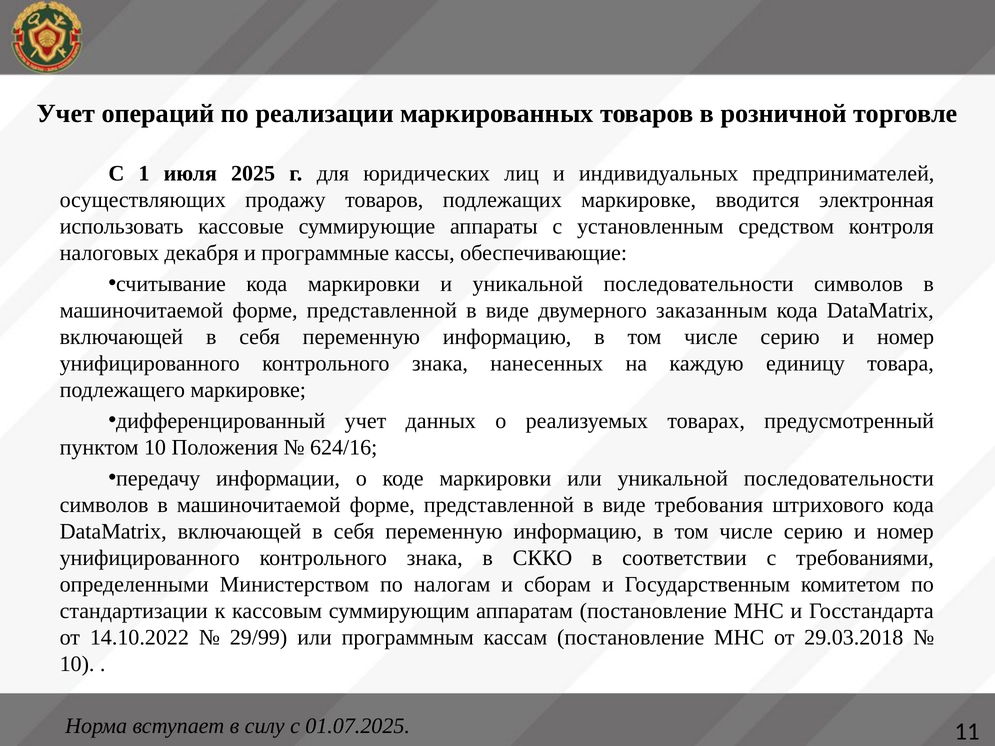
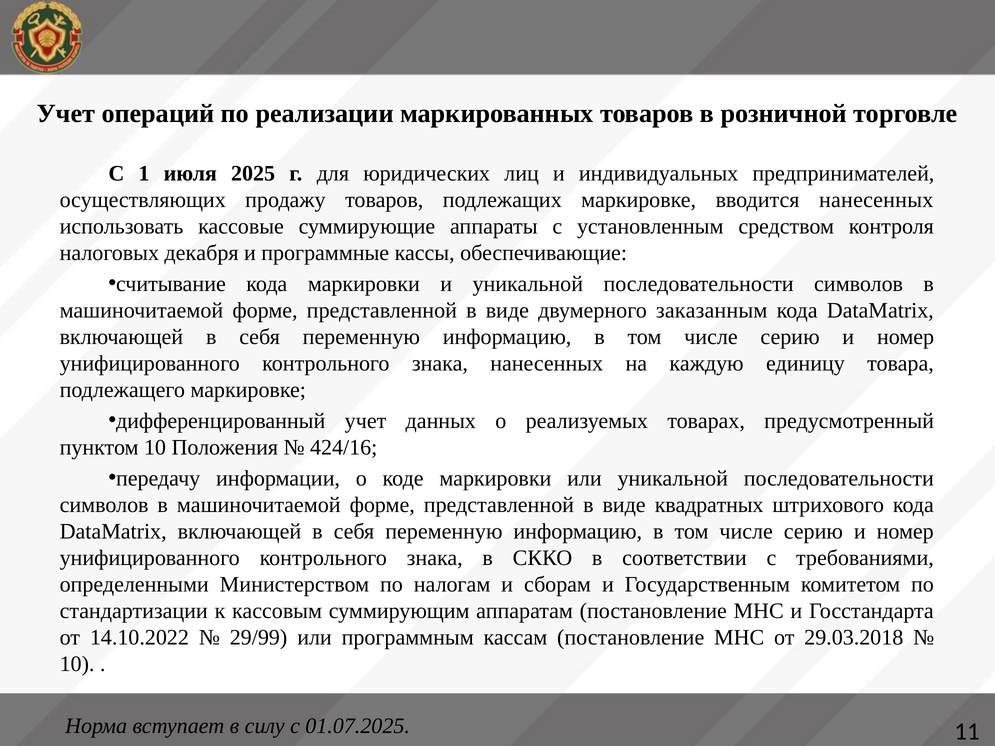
вводится электронная: электронная -> нанесенных (876, 200)
624/16: 624/16 -> 424/16 (344, 448)
требования: требования -> квадратных (709, 505)
